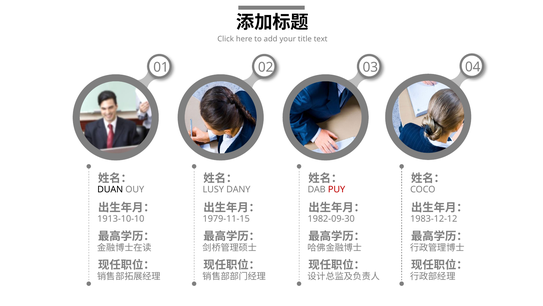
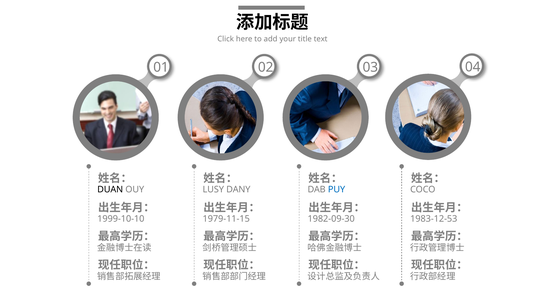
PUY colour: red -> blue (337, 189)
1913-10-10: 1913-10-10 -> 1999-10-10 (121, 219)
1983-12-12: 1983-12-12 -> 1983-12-53 (434, 219)
